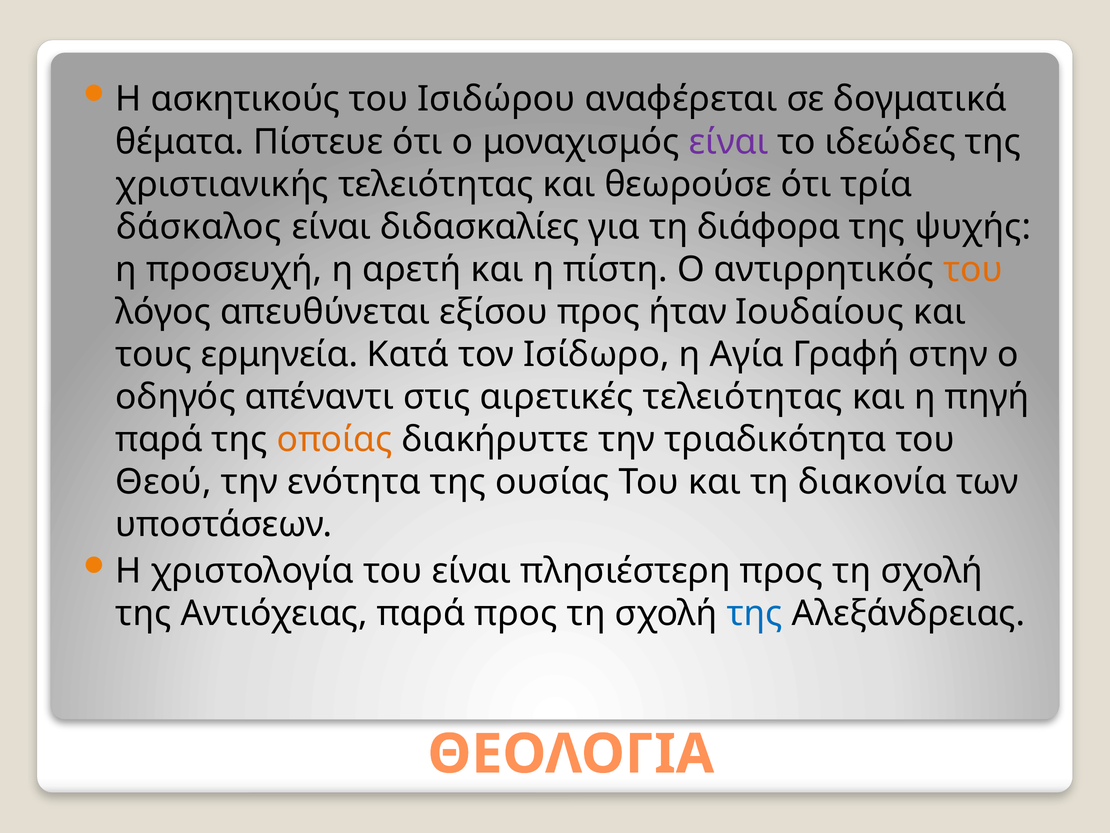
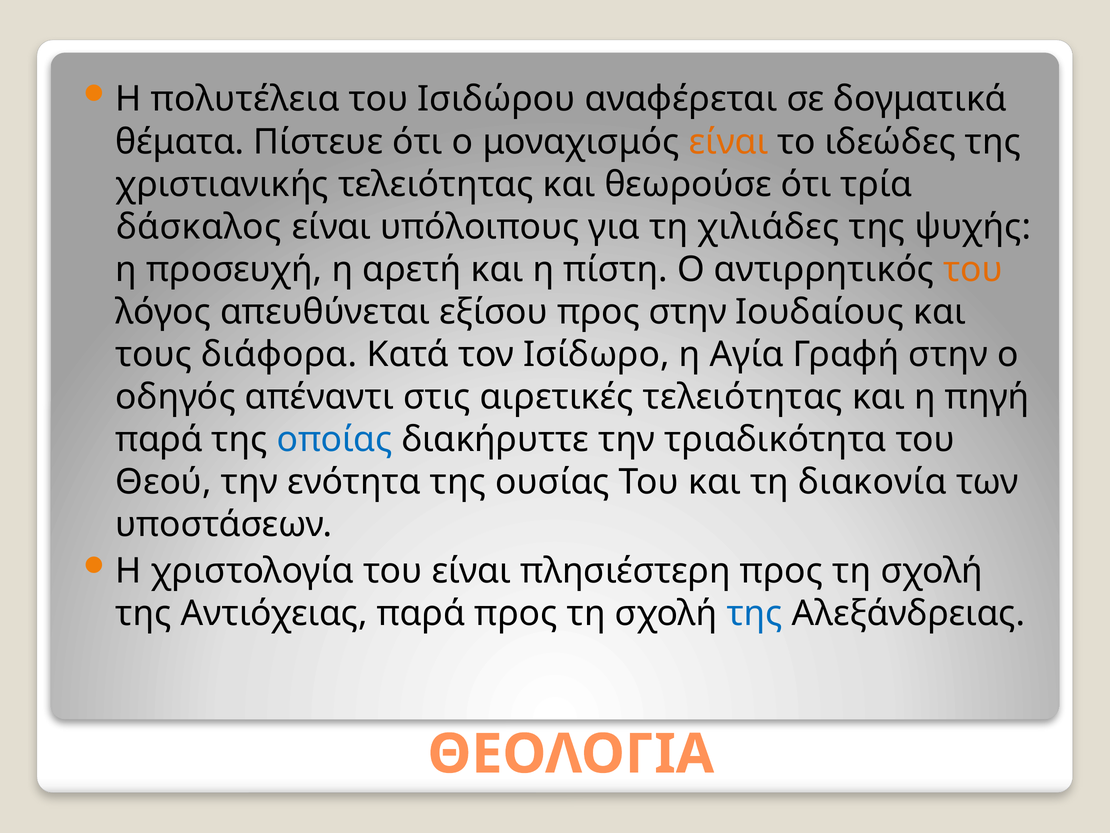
ασκητικούς: ασκητικούς -> πολυτέλεια (245, 99)
είναι colour: purple -> orange (728, 142)
διδασκαλίες: διδασκαλίες -> υπόλοιπους (480, 227)
διάφορα: διάφορα -> χιλιάδες (768, 227)
προς ήταν: ήταν -> στην (688, 312)
ερμηνεία: ερμηνεία -> διάφορα (279, 354)
οποίας colour: orange -> blue (335, 439)
